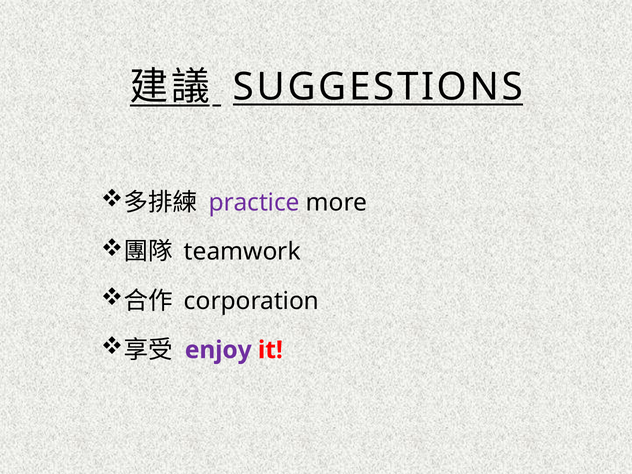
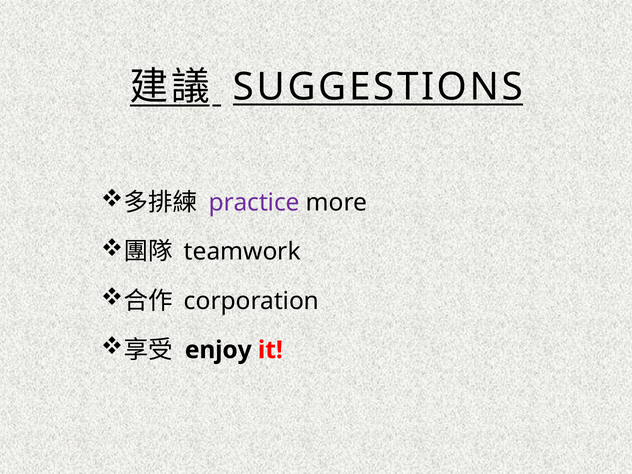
enjoy colour: purple -> black (218, 350)
